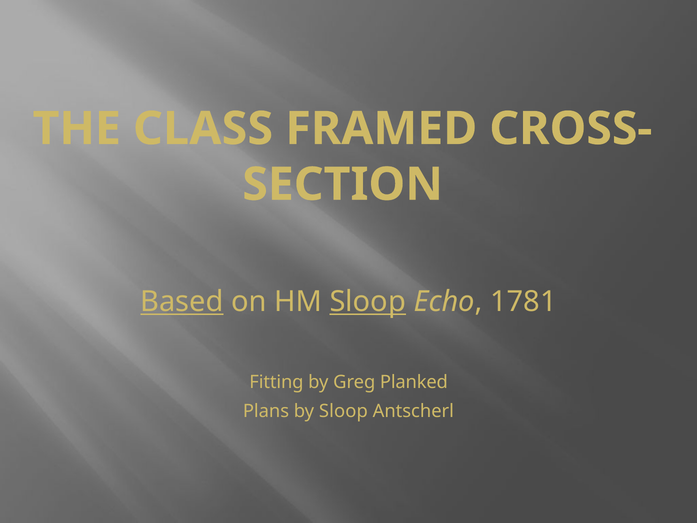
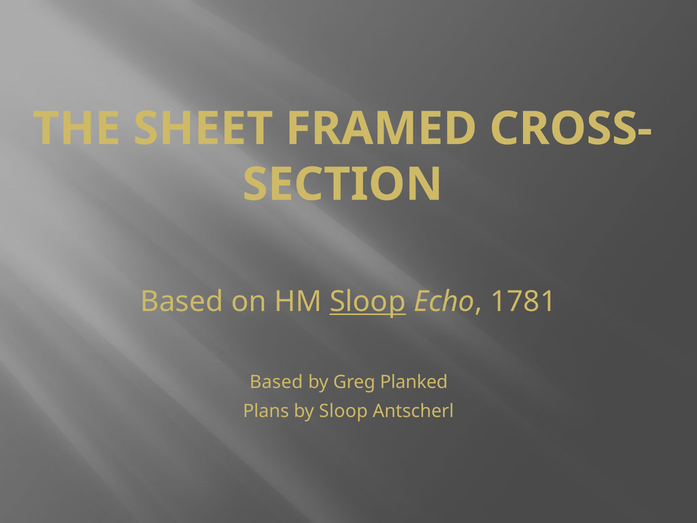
CLASS: CLASS -> SHEET (203, 129)
Based underline: present -> none (182, 302)
Fitting: Fitting -> Based (276, 382)
